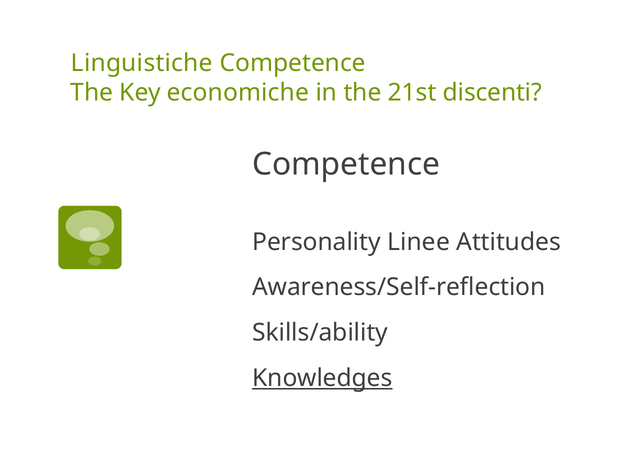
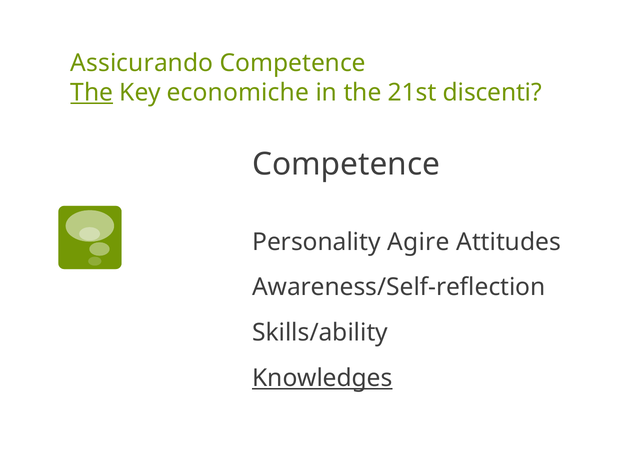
Linguistiche: Linguistiche -> Assicurando (142, 63)
The underline: none -> present (92, 93)
Linee: Linee -> Agire (418, 242)
